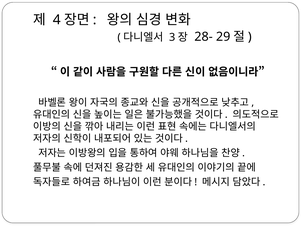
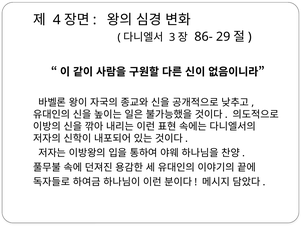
28-: 28- -> 86- (204, 37)
